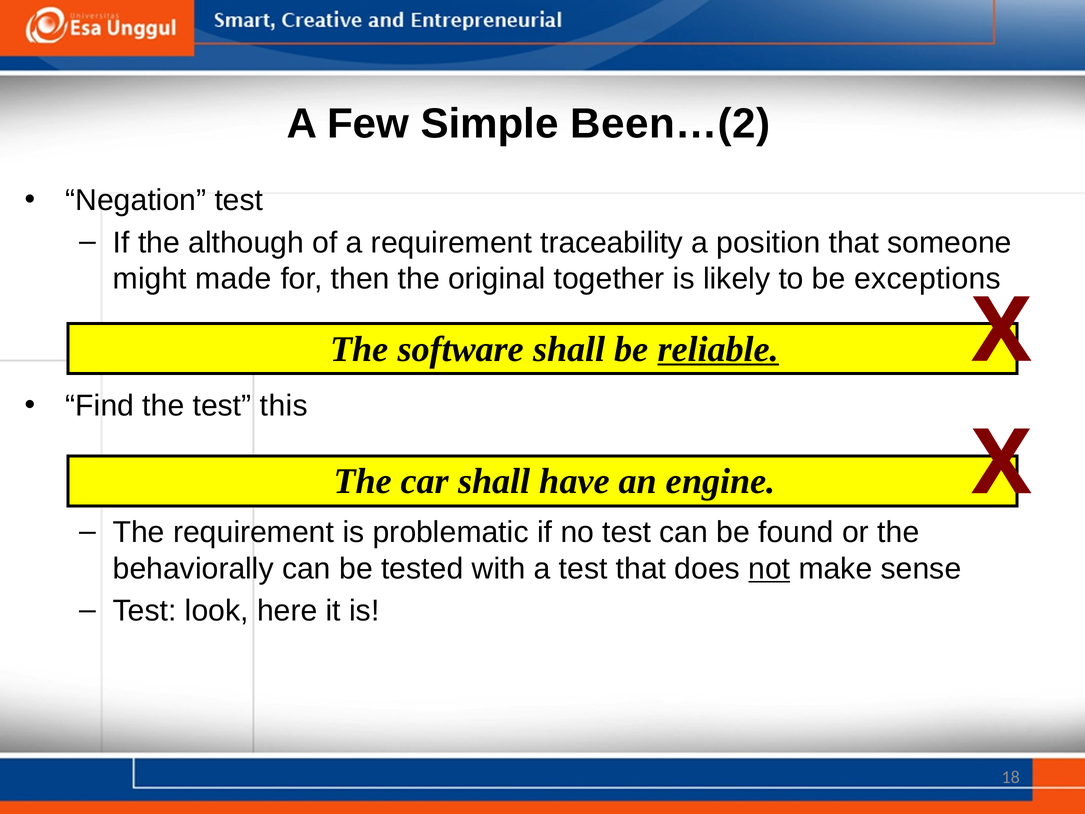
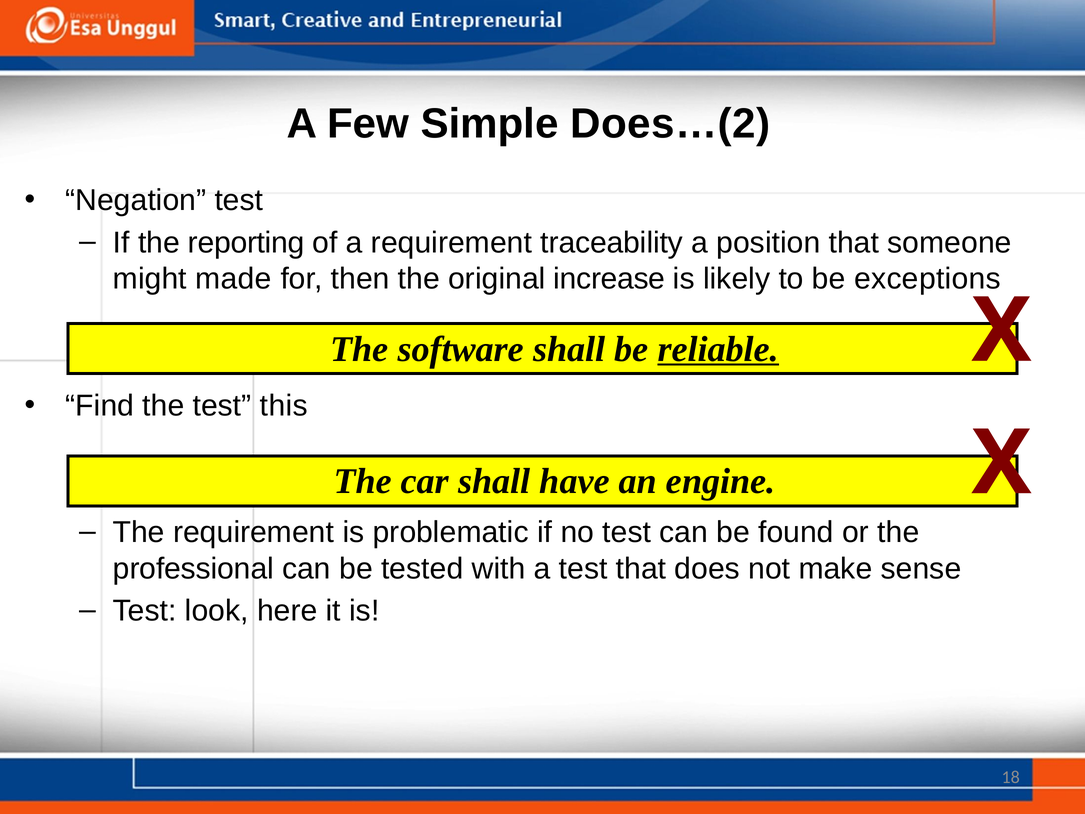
Been…(2: Been…(2 -> Does…(2 (670, 124)
although: although -> reporting (246, 243)
together: together -> increase (609, 279)
behaviorally: behaviorally -> professional (193, 569)
not underline: present -> none (769, 569)
